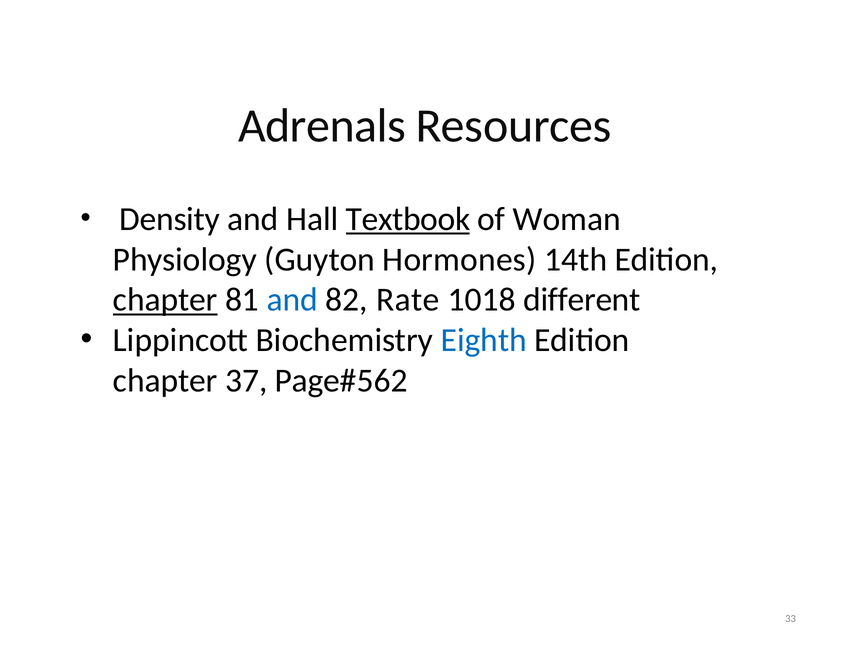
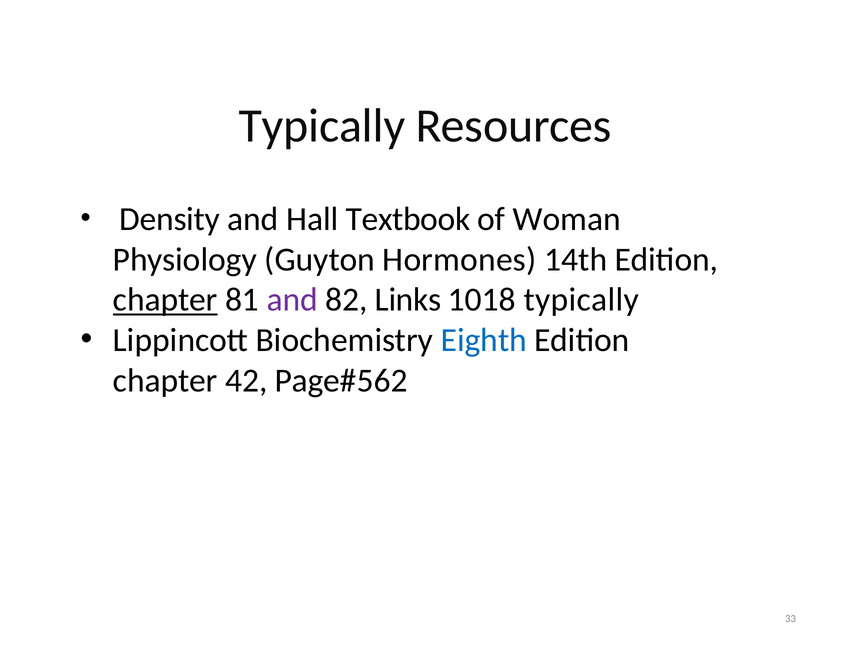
Adrenals: Adrenals -> Typically (322, 126)
Textbook underline: present -> none (408, 219)
and colour: blue -> purple (292, 300)
Rate: Rate -> Links (408, 300)
1018 different: different -> typically (582, 300)
37: 37 -> 42 (246, 381)
